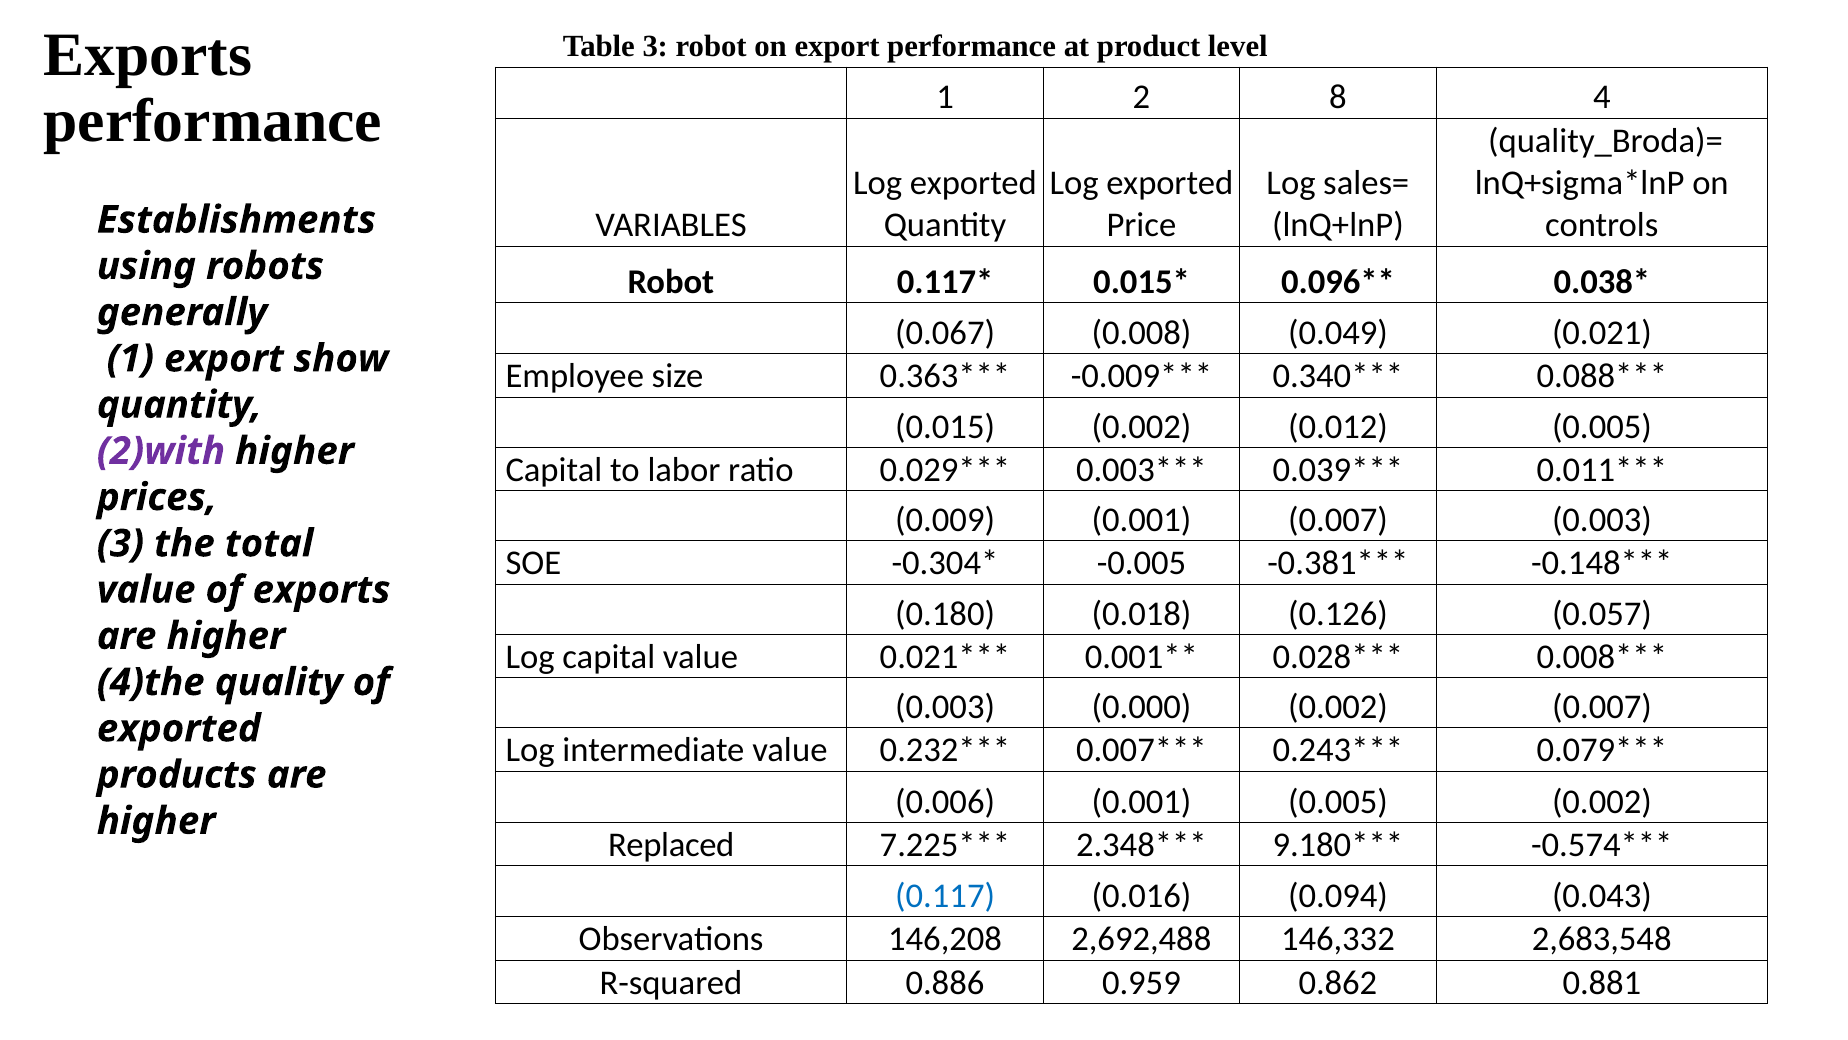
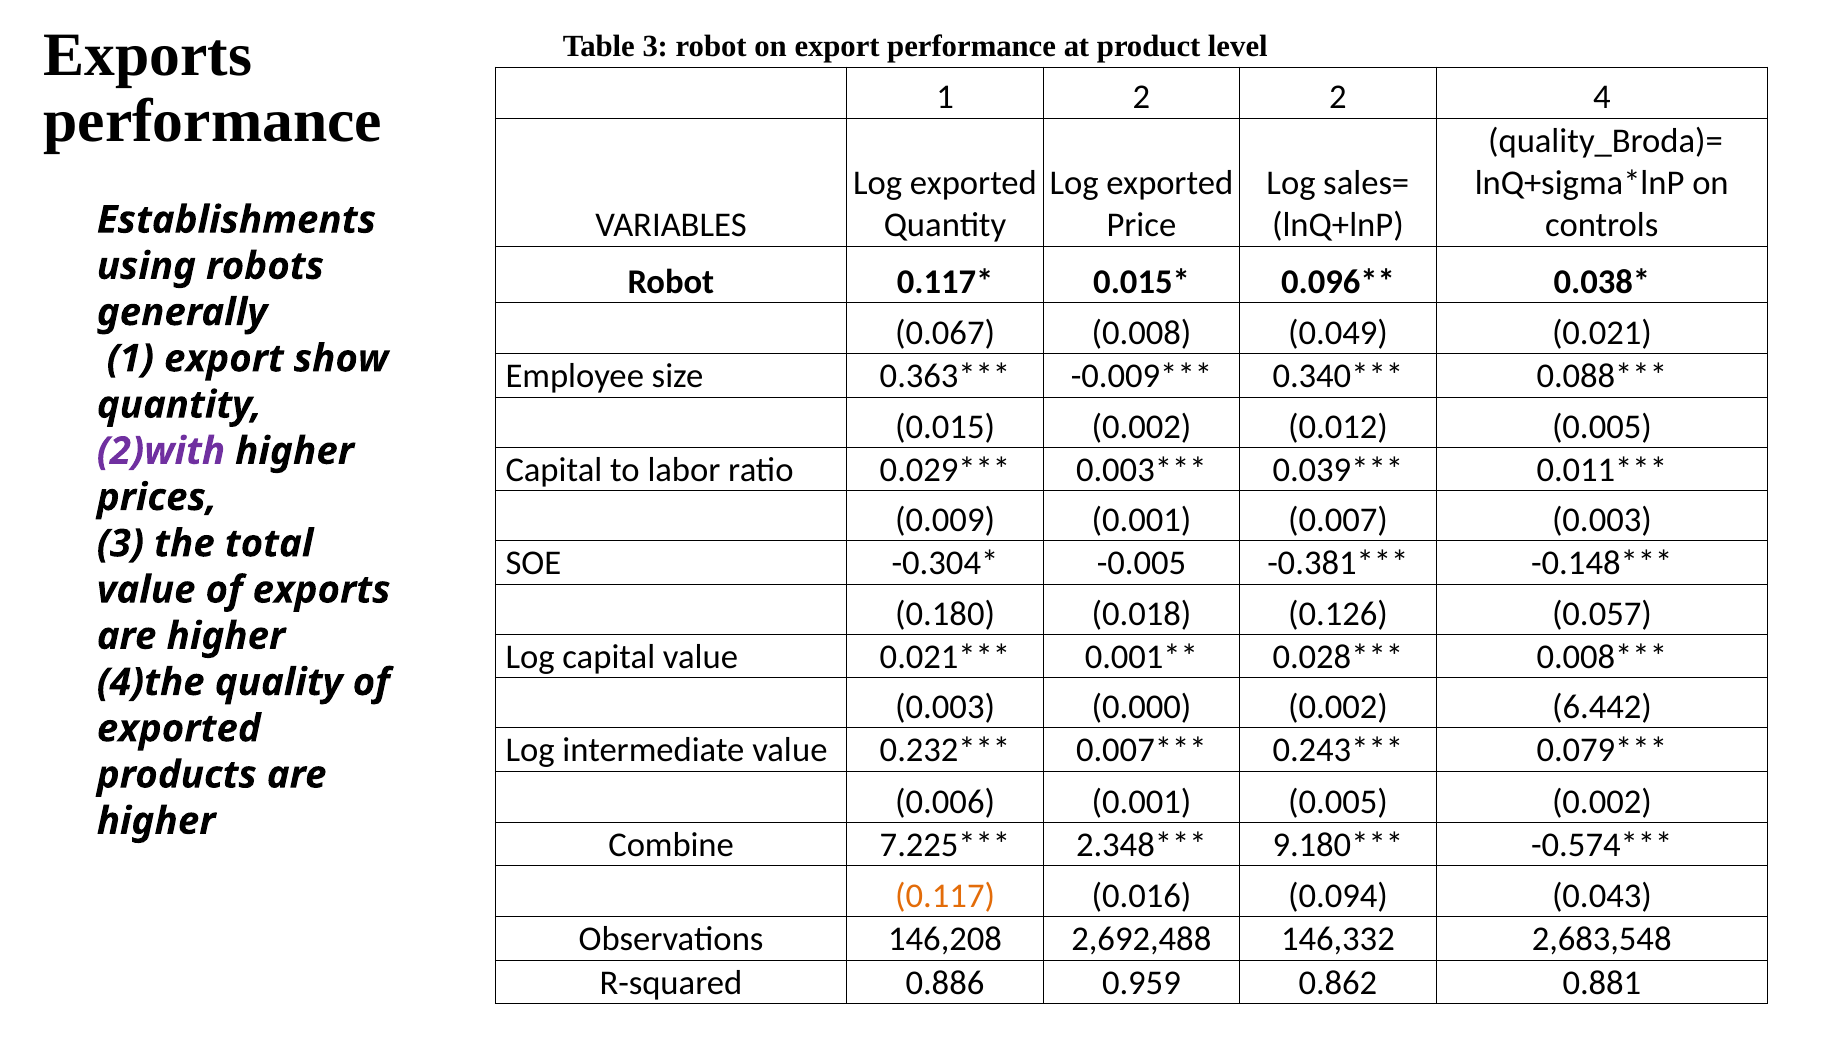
2 8: 8 -> 2 (1338, 97)
0.002 0.007: 0.007 -> 6.442 (1602, 707)
Replaced: Replaced -> Combine (671, 844)
0.117 colour: blue -> orange (945, 896)
